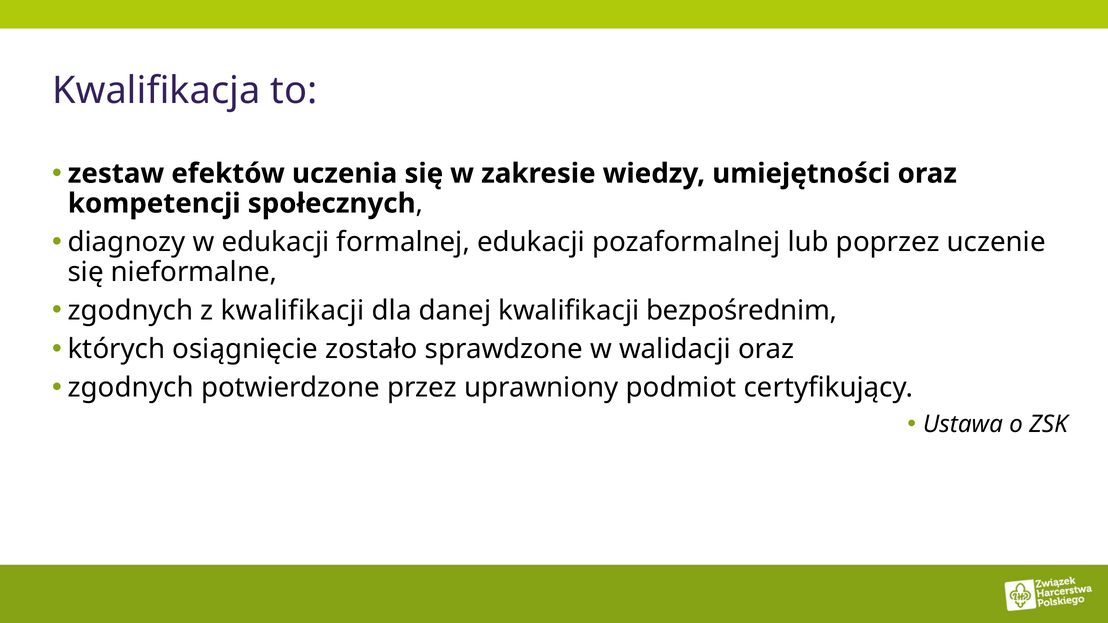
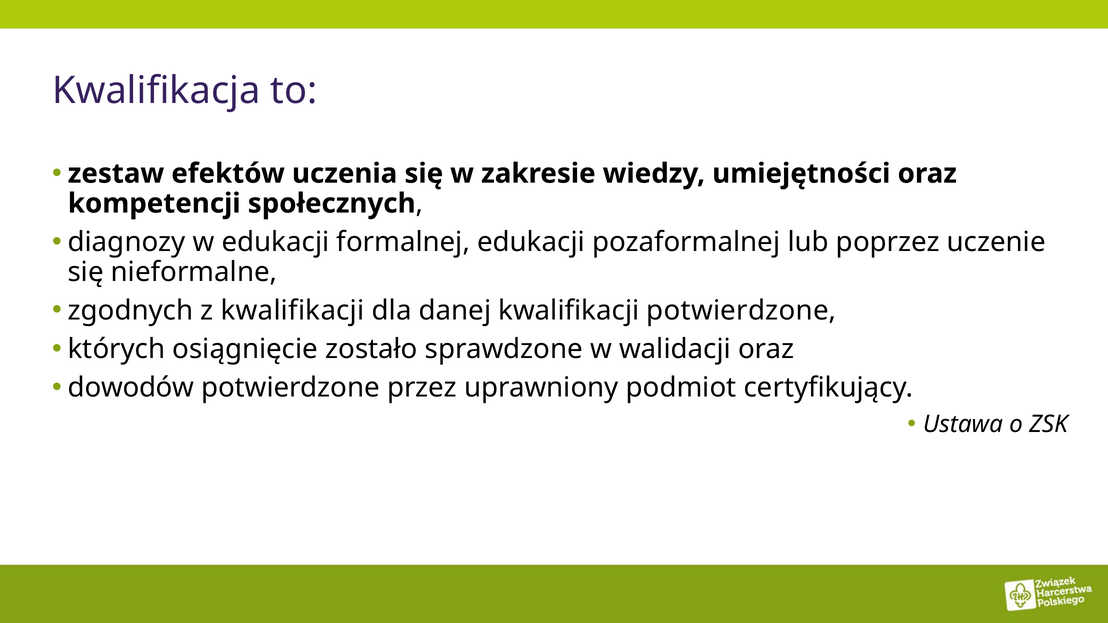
kwalifikacji bezpośrednim: bezpośrednim -> potwierdzone (741, 311)
zgodnych: zgodnych -> dowodów (131, 388)
